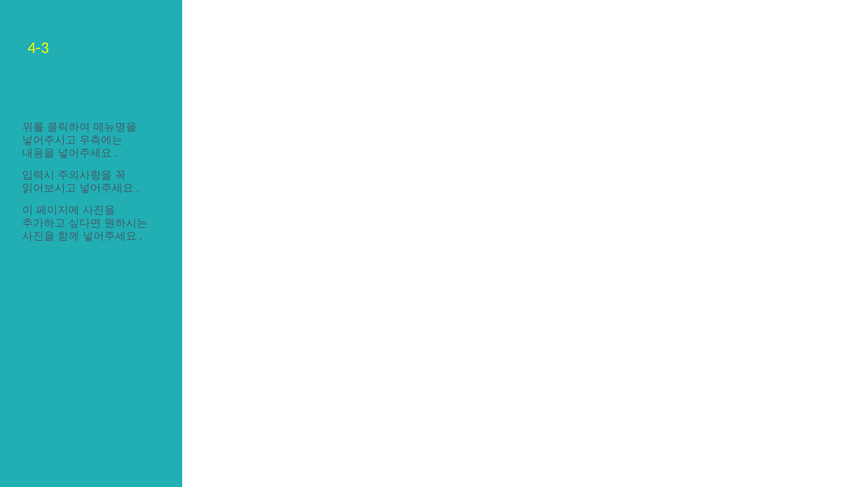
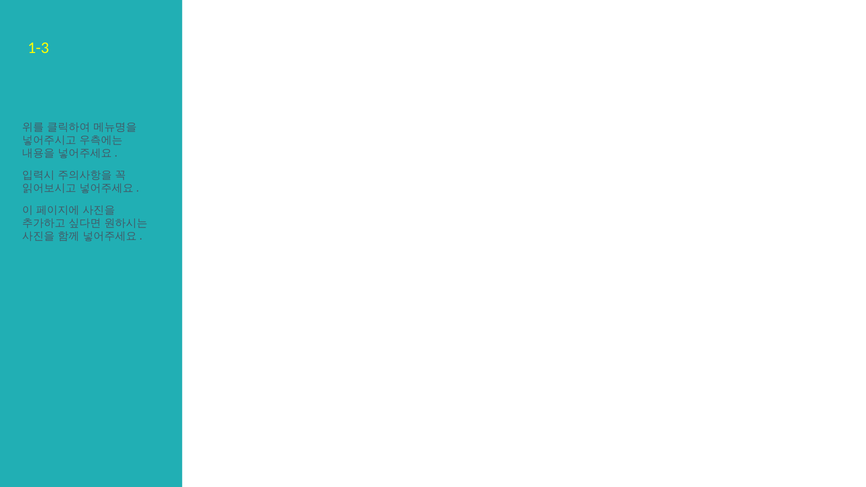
4-3: 4-3 -> 1-3 (38, 48)
